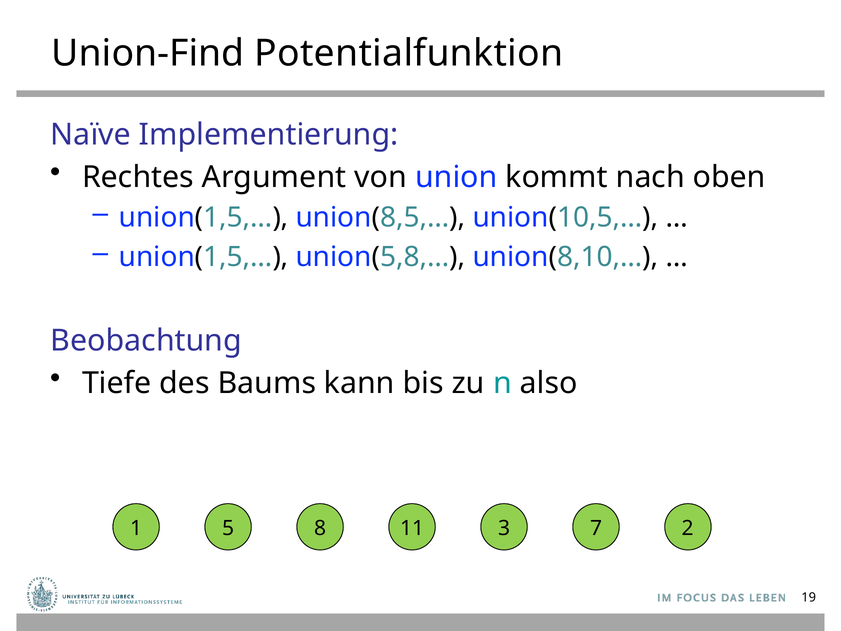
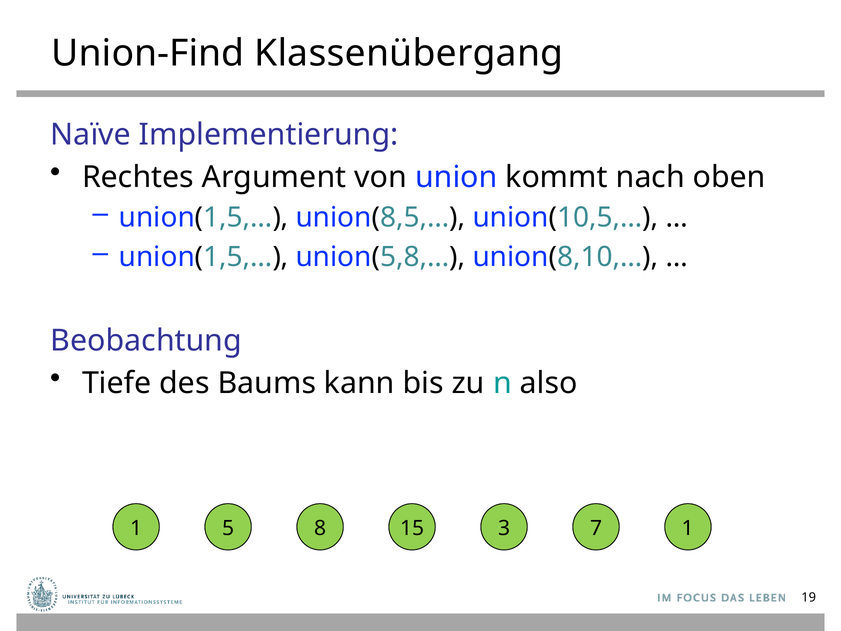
Potentialfunktion: Potentialfunktion -> Klassenübergang (409, 53)
11: 11 -> 15 (412, 528)
7 2: 2 -> 1 (688, 528)
